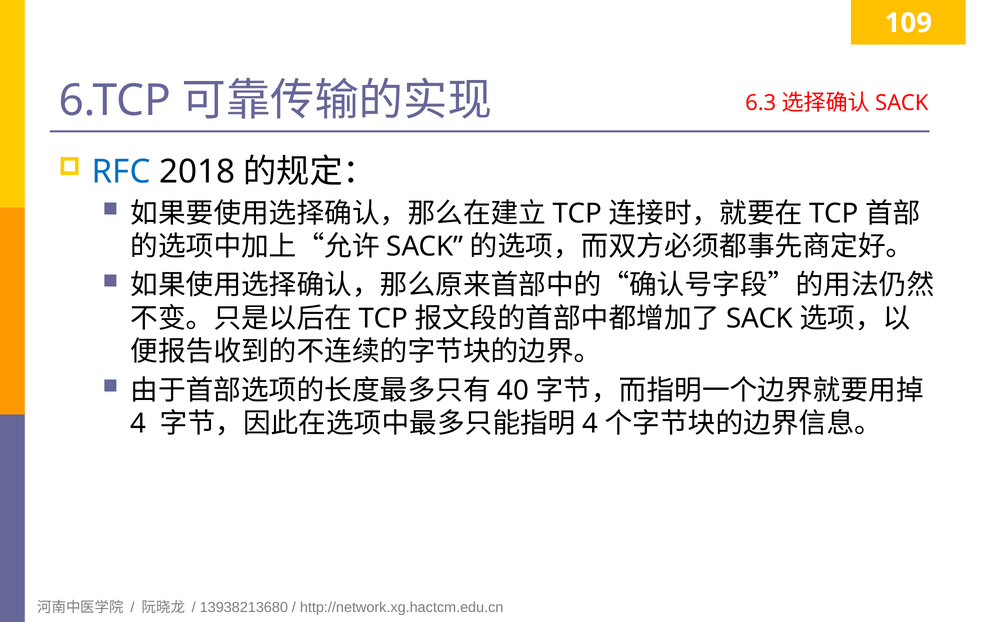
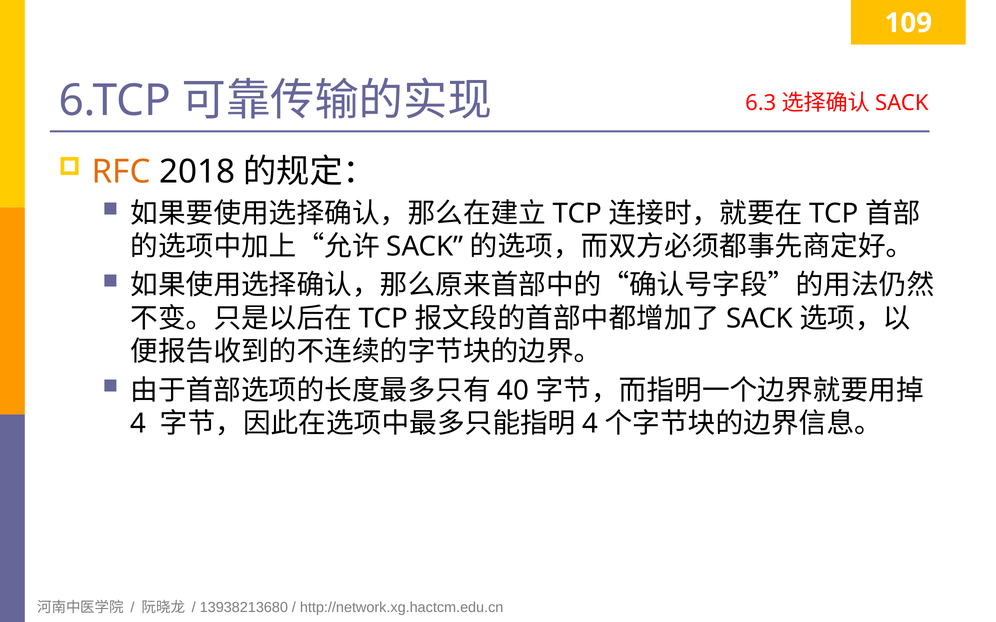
RFC colour: blue -> orange (121, 172)
